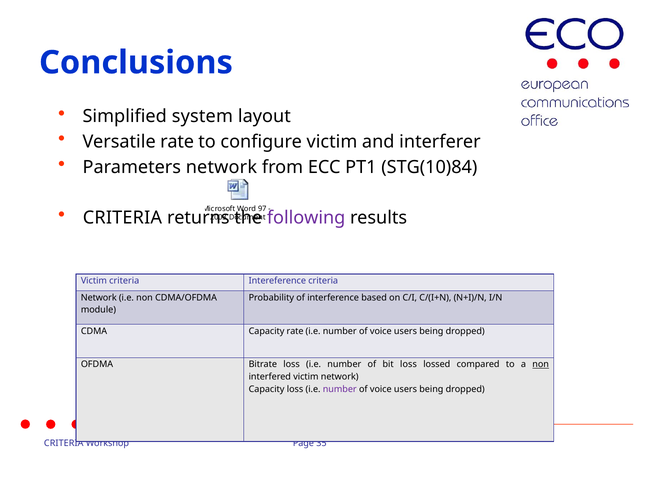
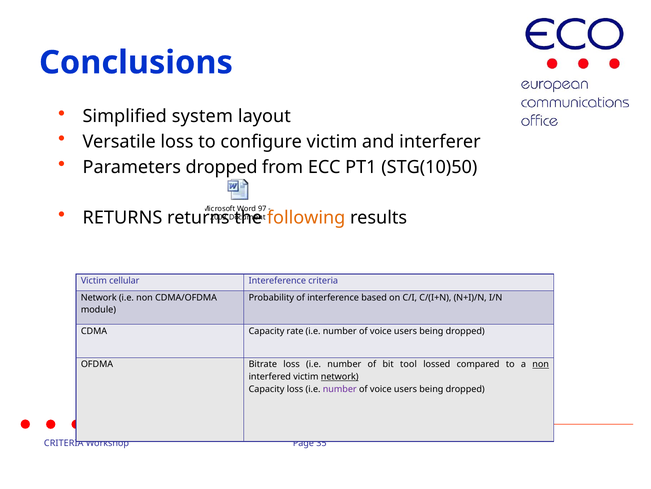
Versatile rate: rate -> loss (177, 142)
Parameters network: network -> dropped (222, 167)
STG(10)84: STG(10)84 -> STG(10)50 (429, 167)
CRITERIA: CRITERIA -> RETURNS (122, 218)
following colour: purple -> orange (306, 218)
Victim criteria: criteria -> cellular (124, 280)
bit loss: loss -> tool (408, 364)
network underline: none -> present (340, 376)
